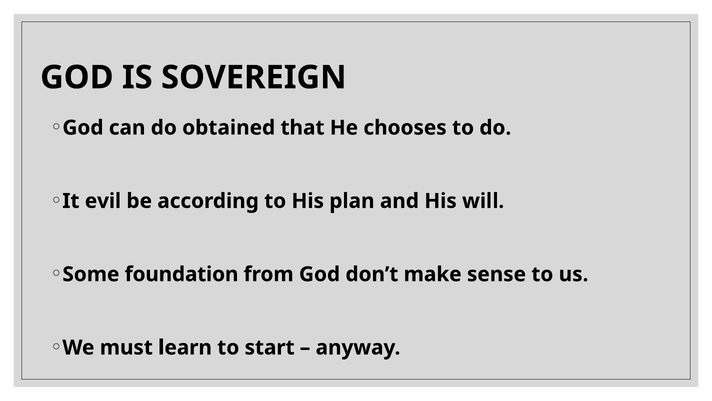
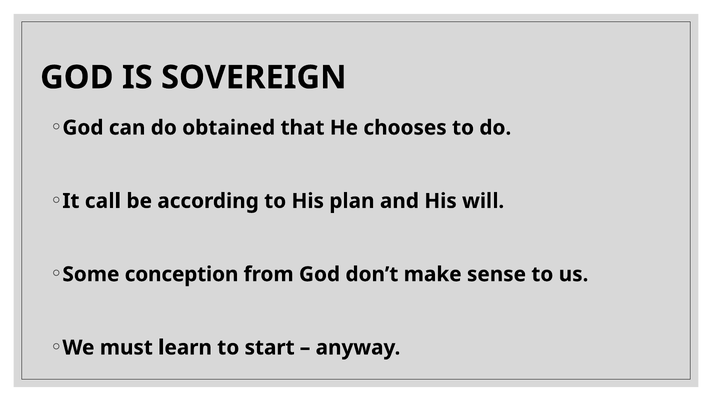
evil: evil -> call (103, 201)
foundation: foundation -> conception (182, 274)
